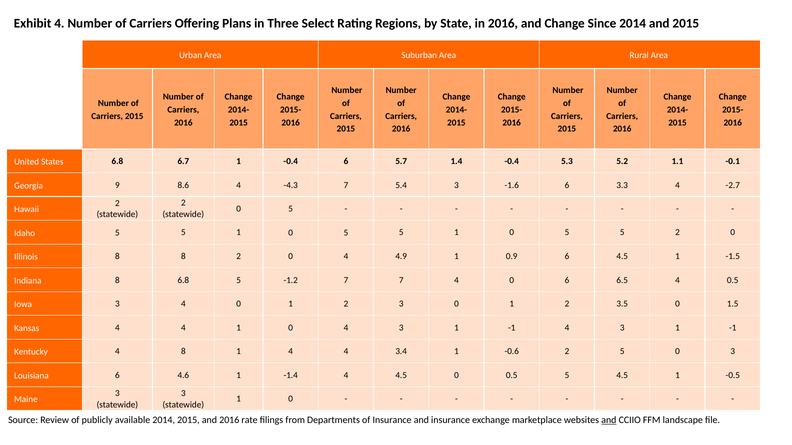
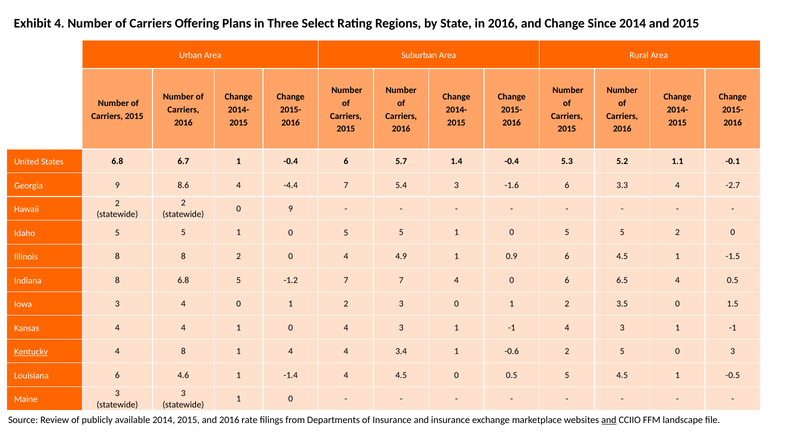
-4.3: -4.3 -> -4.4 (291, 185)
5: 5 -> 9 (291, 209)
Kentucky underline: none -> present (31, 352)
